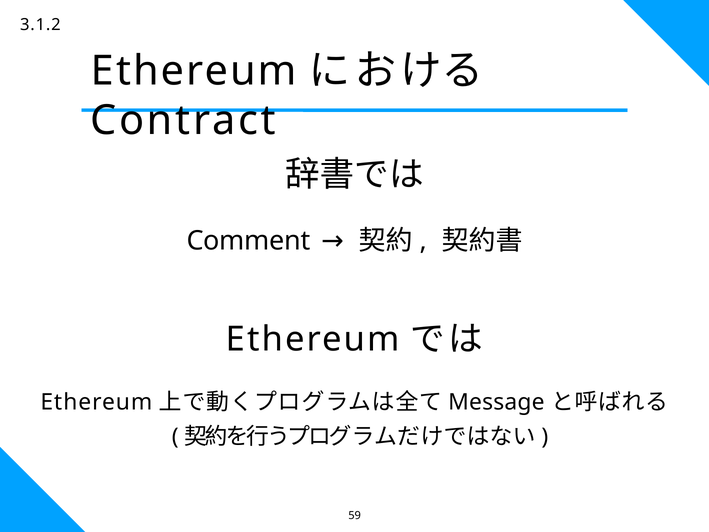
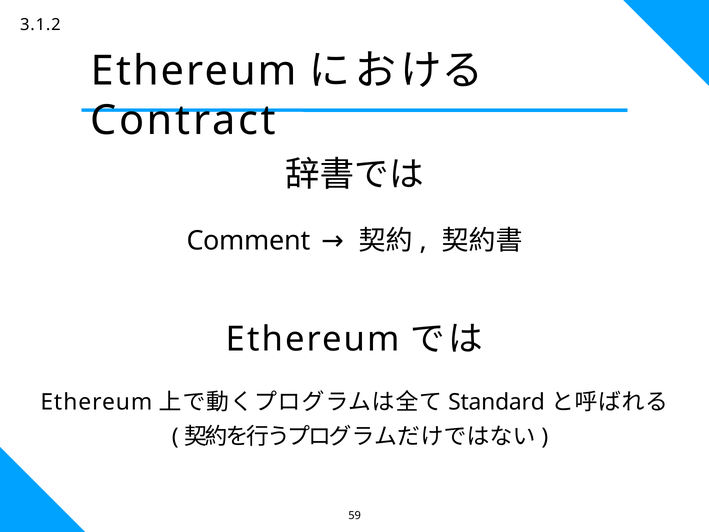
Message: Message -> Standard (497, 402)
